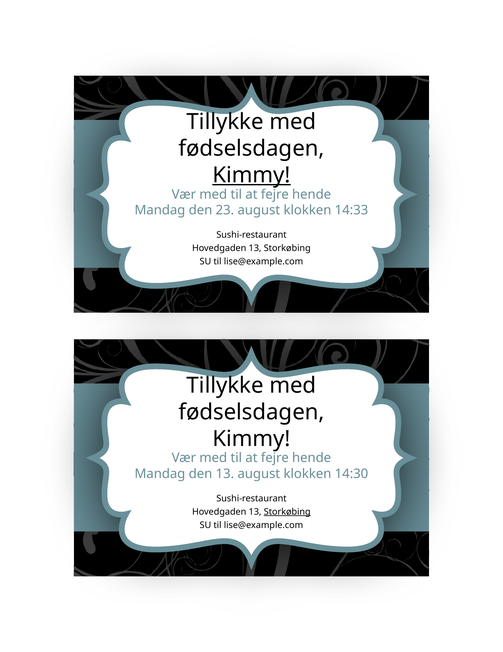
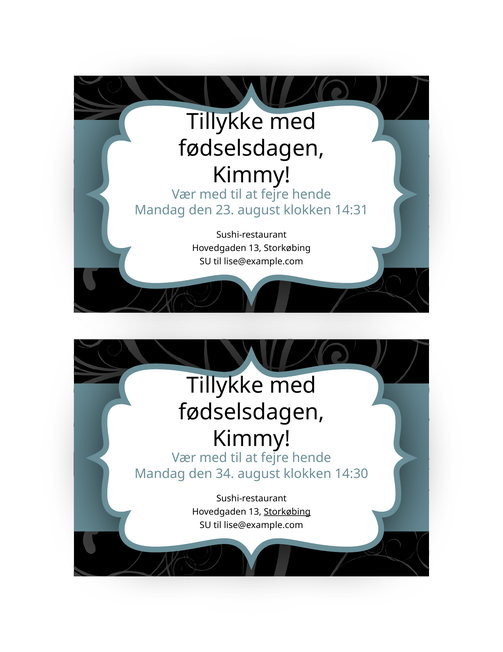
Kimmy underline: present -> none (251, 175)
14:33: 14:33 -> 14:31 (351, 210)
den 13: 13 -> 34 (225, 473)
